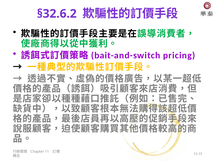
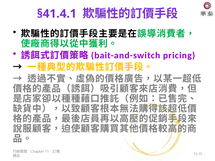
§32.6.2: §32.6.2 -> §41.4.1 (57, 14)
